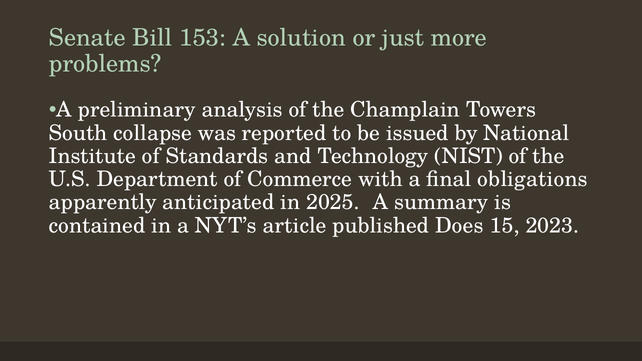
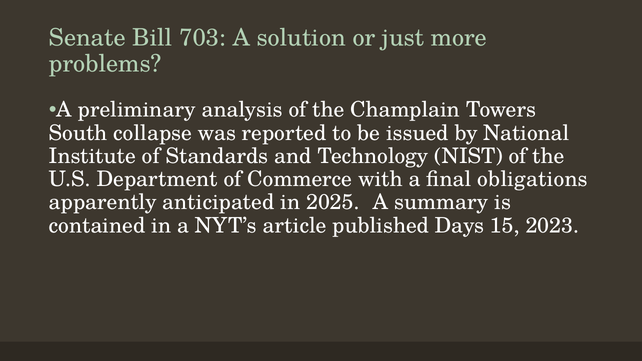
153: 153 -> 703 (203, 38)
Does: Does -> Days (460, 226)
